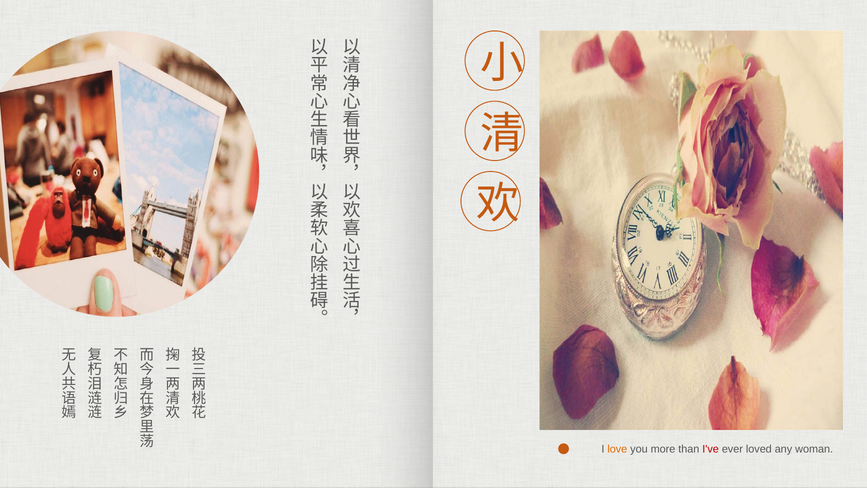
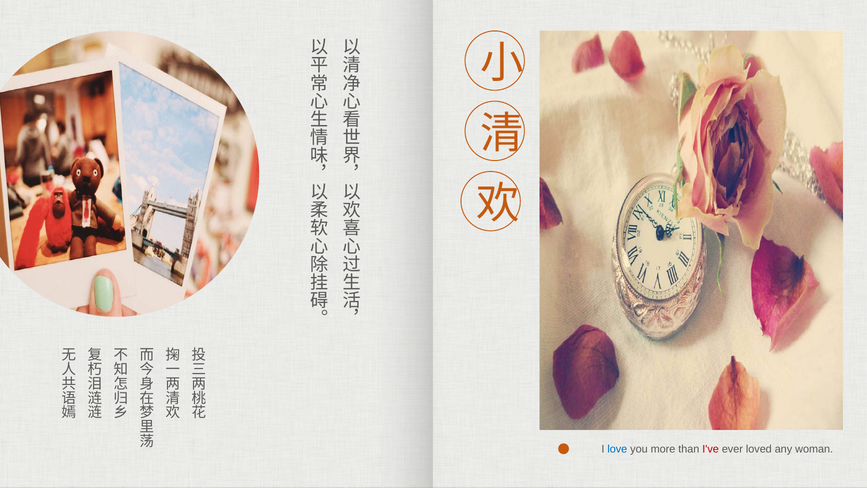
love colour: orange -> blue (617, 449)
